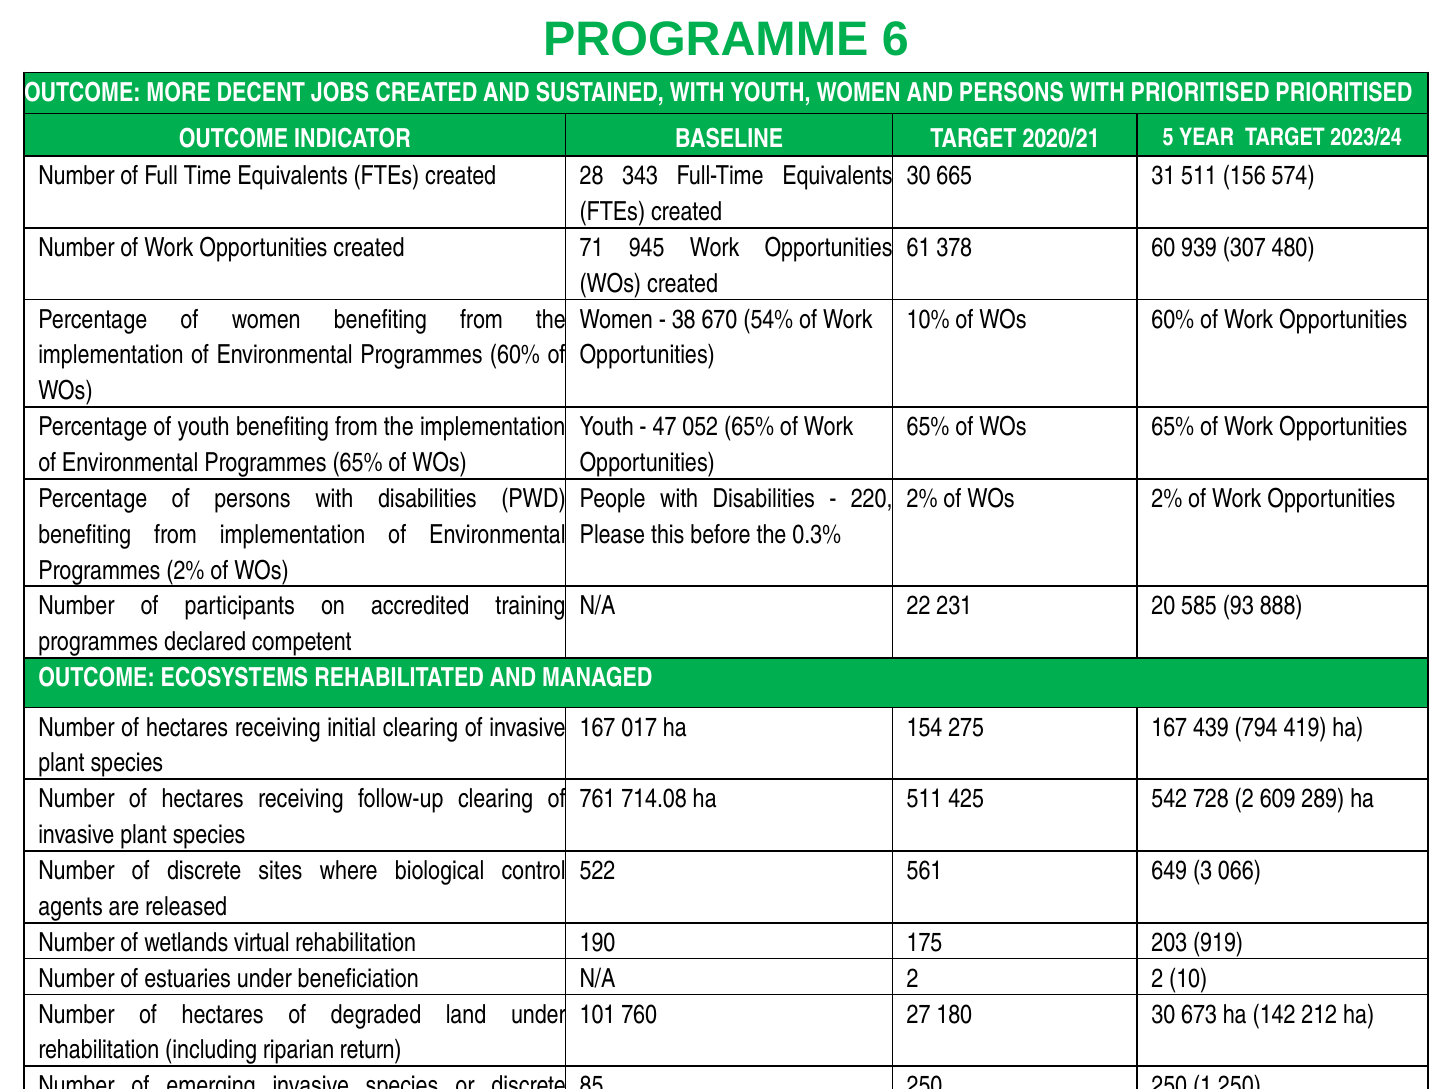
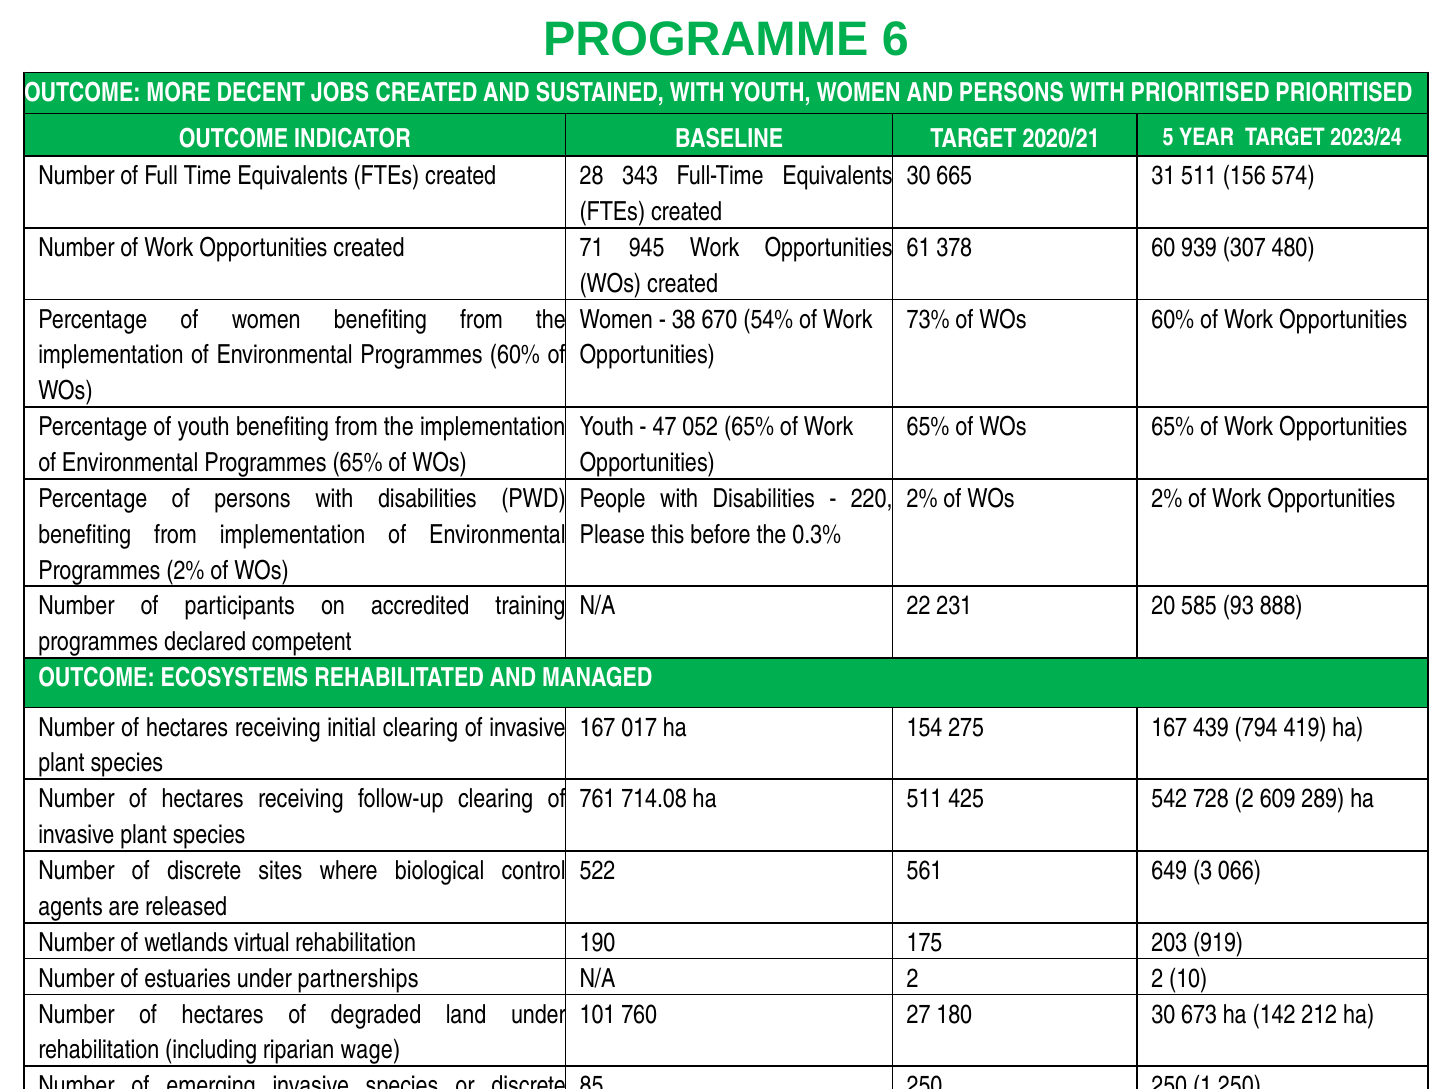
10%: 10% -> 73% (928, 319)
beneficiation: beneficiation -> partnerships (358, 978)
return: return -> wage (370, 1050)
